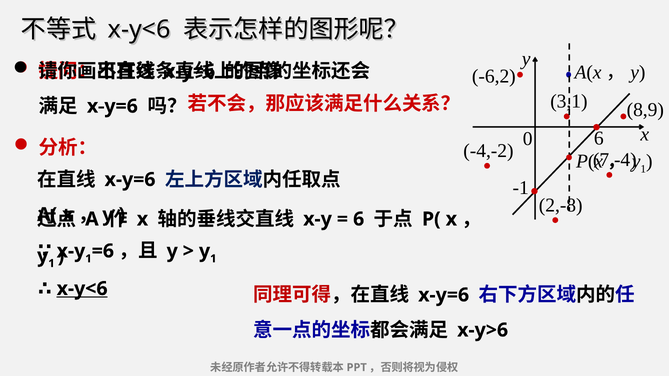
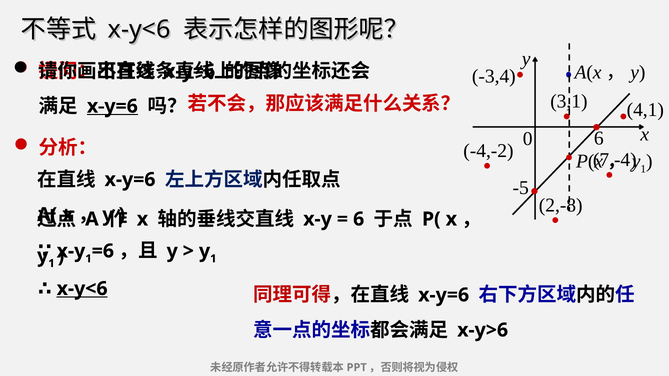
-6,2: -6,2 -> -3,4 (494, 76)
x-y=6 underline: none -> present (112, 106)
8,9: 8,9 -> 4,1 (645, 110)
-1: -1 -> -5 (521, 188)
